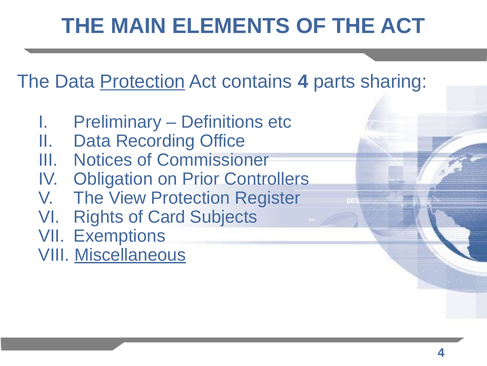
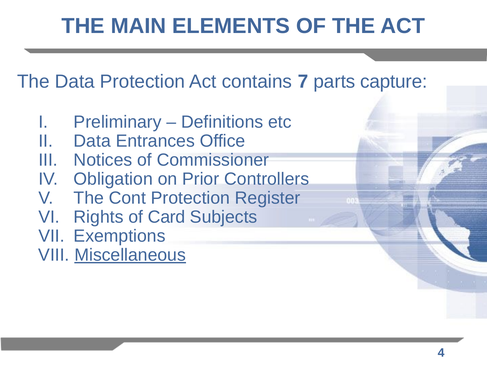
Protection underline: present -> none (143, 82)
contains 4: 4 -> 7 (303, 82)
sharing: sharing -> capture (394, 82)
Recording: Recording -> Entrances (155, 141)
View: View -> Cont (127, 198)
